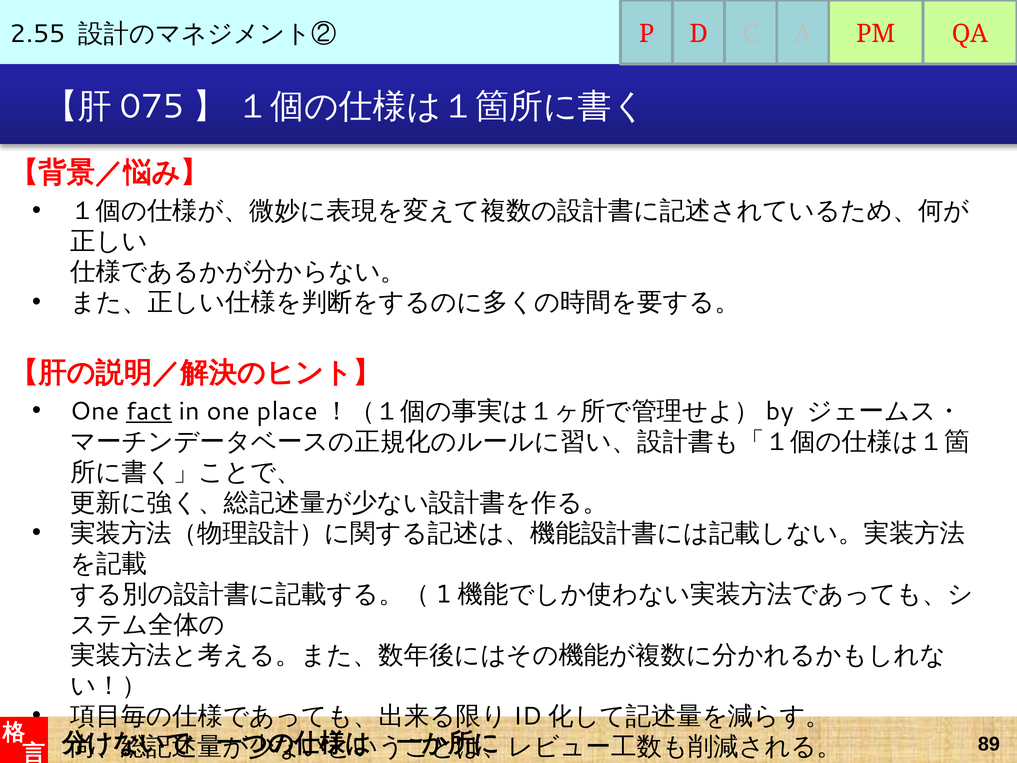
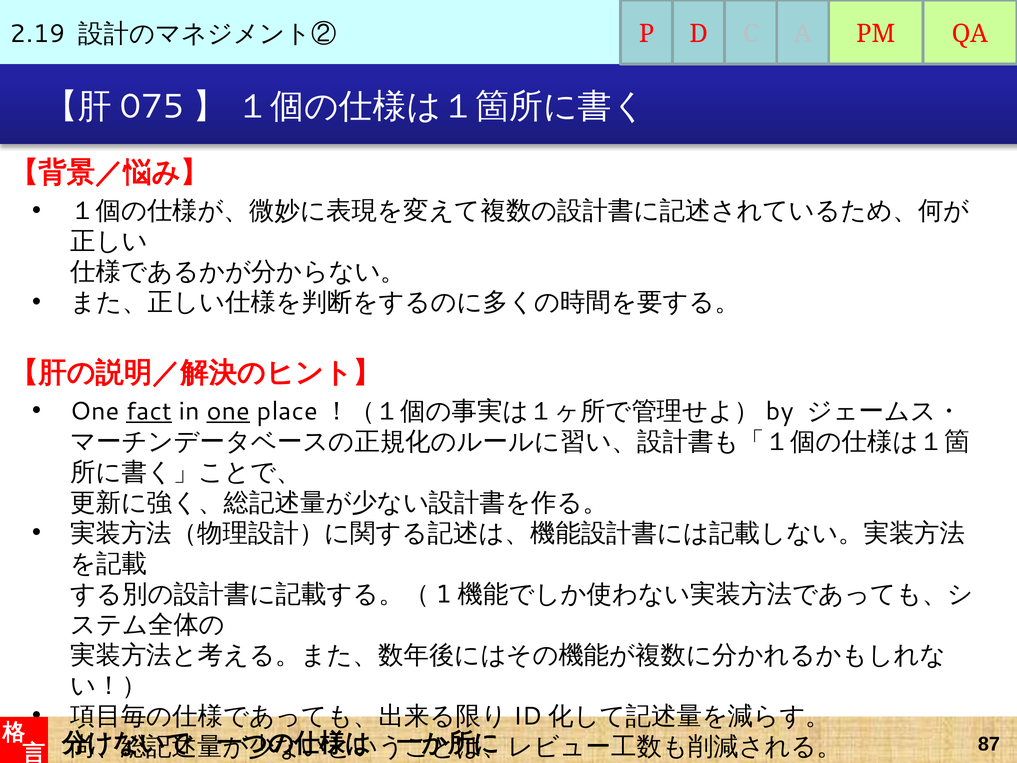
2.55: 2.55 -> 2.19 (38, 34)
one underline: none -> present (228, 411)
89: 89 -> 87 (989, 744)
